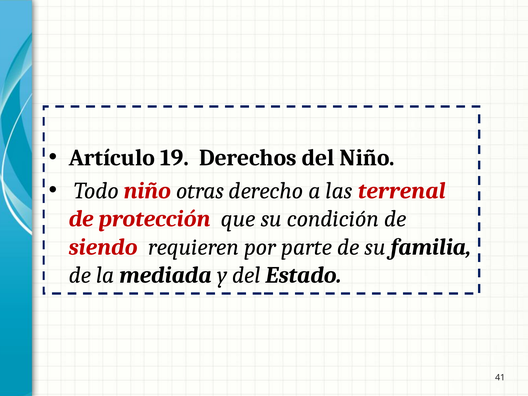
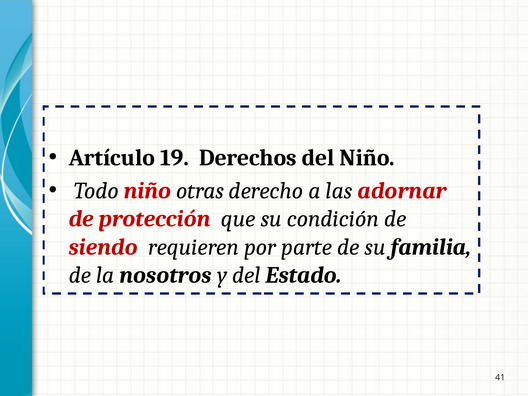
terrenal: terrenal -> adornar (402, 191)
mediada: mediada -> nosotros (166, 275)
